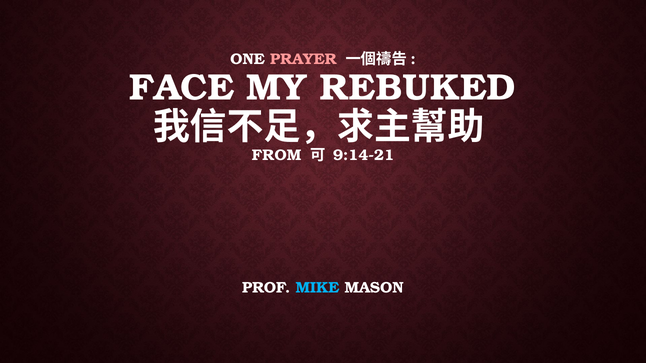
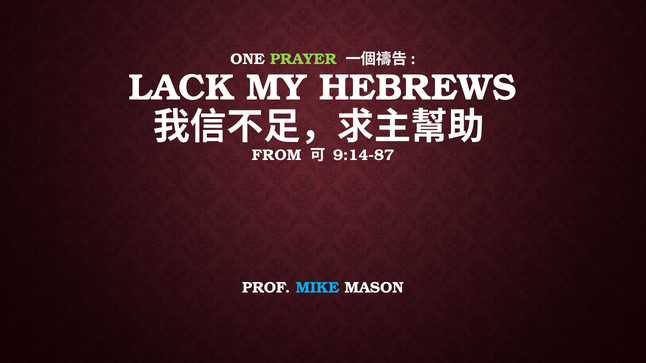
PRAYER colour: pink -> light green (303, 59)
FACE: FACE -> LACK (182, 87)
REBUKED: REBUKED -> HEBREWS (418, 87)
9:14-21: 9:14-21 -> 9:14-87 (364, 156)
